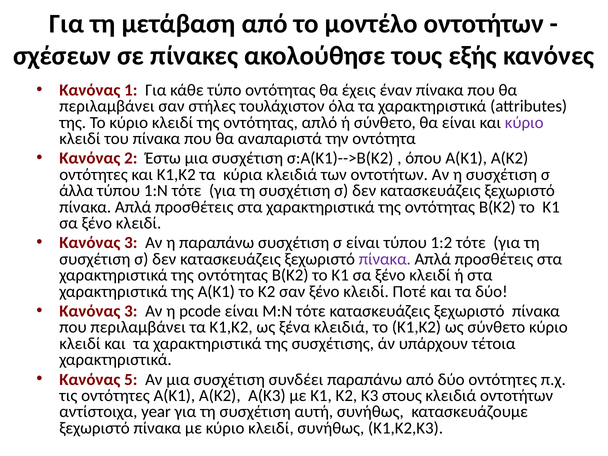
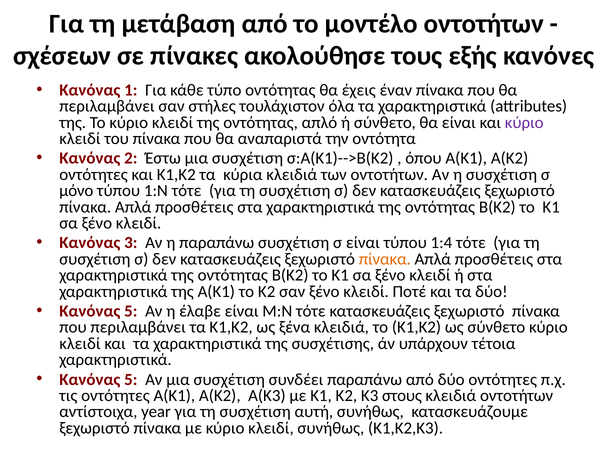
άλλα: άλλα -> μόνο (76, 191)
1:2: 1:2 -> 1:4 (441, 243)
πίνακα colour: purple -> orange (385, 259)
3: 3 -> 5 (131, 311)
pcode: pcode -> έλαβε (200, 311)
